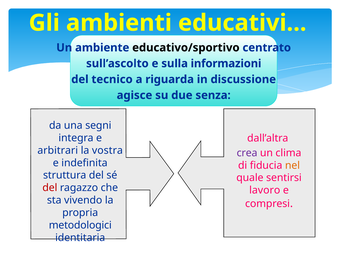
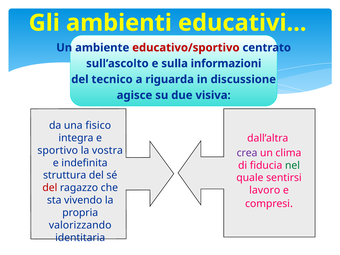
educativo/sportivo colour: black -> red (186, 48)
senza: senza -> visiva (213, 95)
segni: segni -> fisico (98, 125)
arbitrari: arbitrari -> sportivo (58, 150)
nel colour: orange -> green (292, 165)
metodologici: metodologici -> valorizzando (80, 225)
